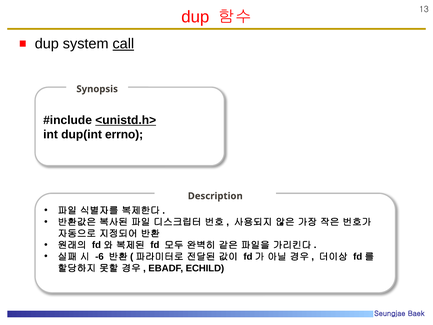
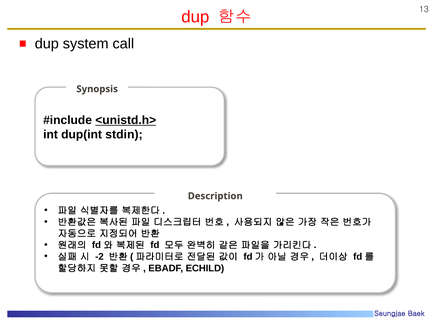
call underline: present -> none (123, 44)
errno: errno -> stdin (124, 134)
-6: -6 -> -2 (99, 257)
